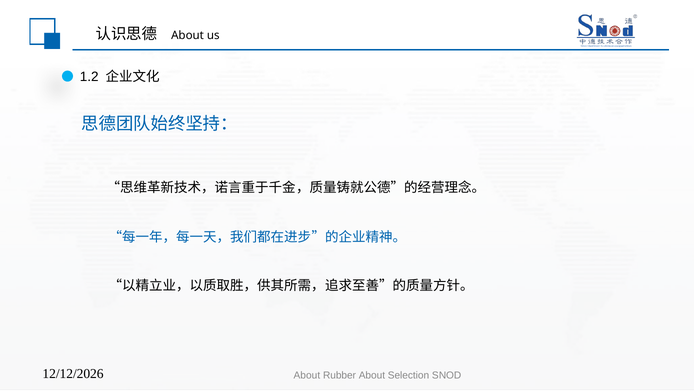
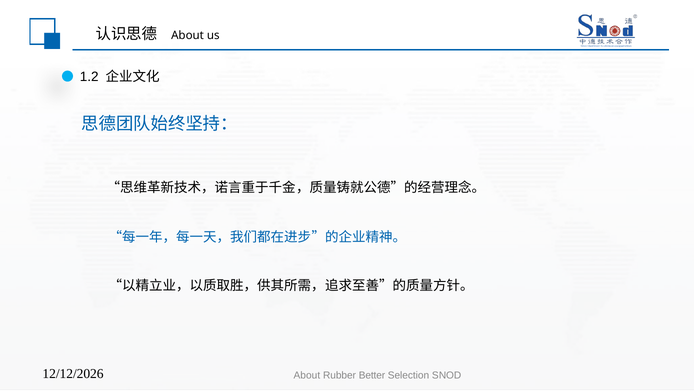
Rubber About: About -> Better (372, 375)
